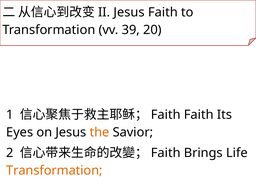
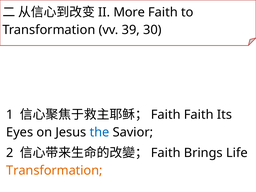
Jesus: Jesus -> More (129, 12)
20: 20 -> 30 (152, 30)
the colour: orange -> blue (99, 132)
